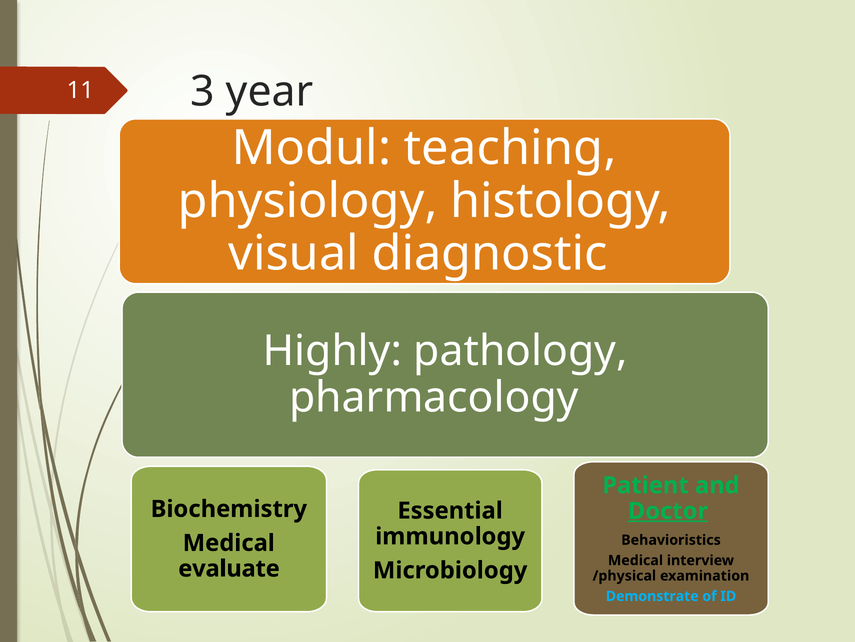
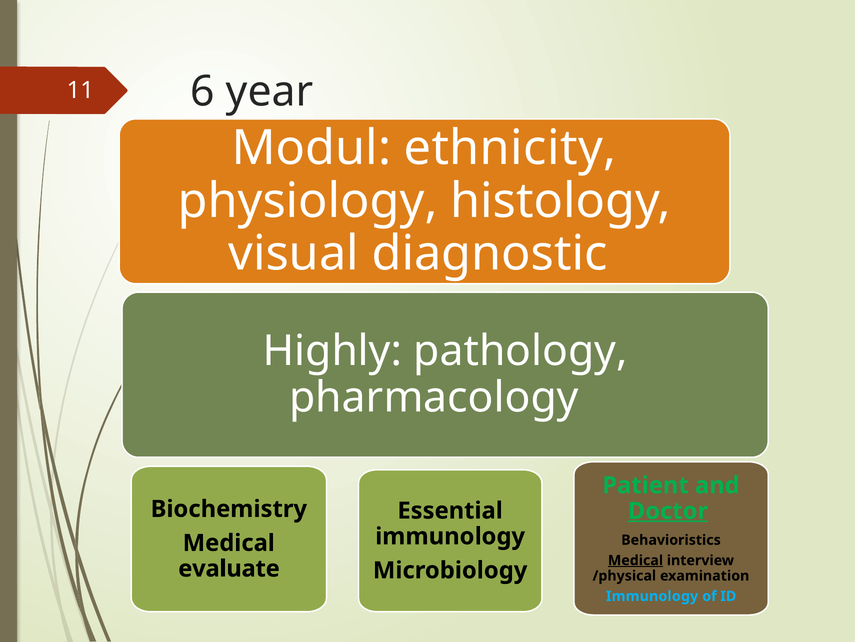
3: 3 -> 6 (203, 91)
teaching: teaching -> ethnicity (510, 148)
Medical underline: none -> present (635, 560)
Demonstrate: Demonstrate -> Immunology (652, 596)
